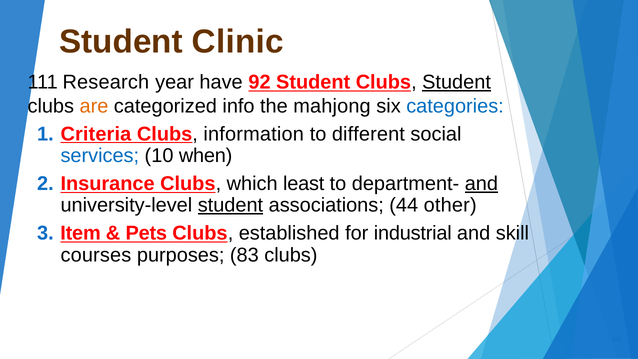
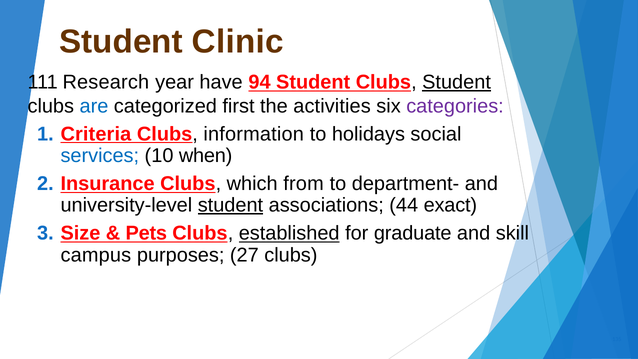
92: 92 -> 94 (260, 82)
are colour: orange -> blue (94, 106)
info: info -> first (239, 106)
mahjong: mahjong -> activities (332, 106)
categories colour: blue -> purple (455, 106)
different: different -> holidays (368, 134)
least: least -> from (304, 184)
and underline: present -> none (481, 184)
other: other -> exact (450, 205)
Item: Item -> Size (80, 233)
established underline: none -> present (289, 233)
industrial: industrial -> graduate (413, 233)
courses: courses -> campus (96, 255)
83: 83 -> 27 (244, 255)
